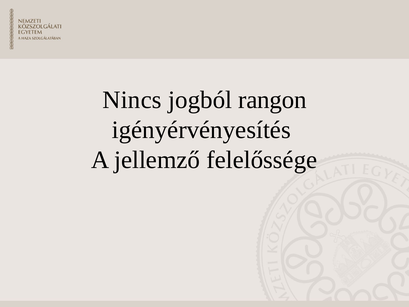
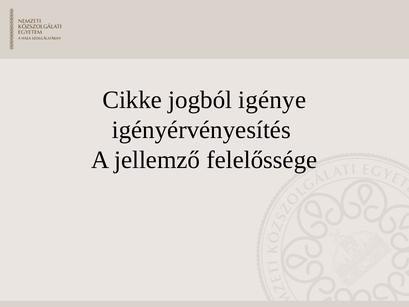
Nincs: Nincs -> Cikke (132, 100)
rangon: rangon -> igénye (272, 100)
